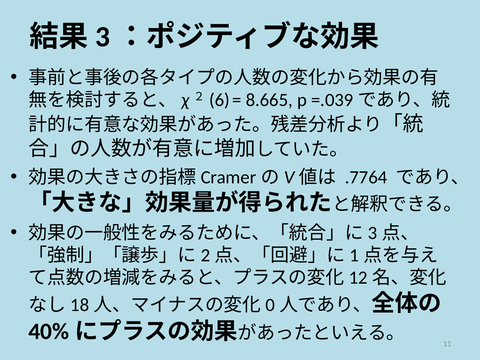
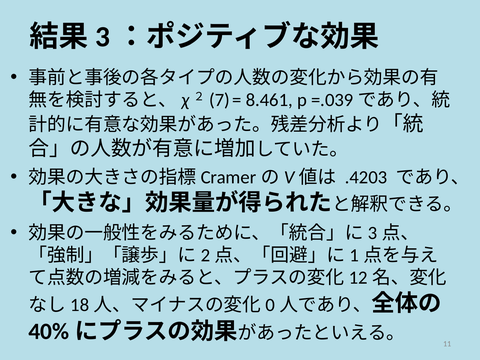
6: 6 -> 7 (220, 100)
8.665: 8.665 -> 8.461 (269, 100)
.7764: .7764 -> .4203 (366, 177)
